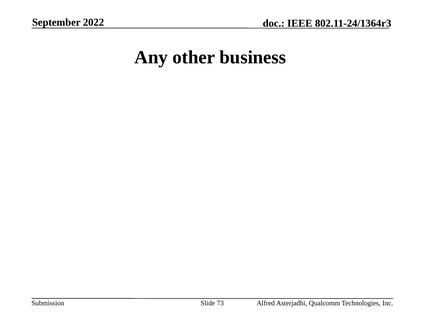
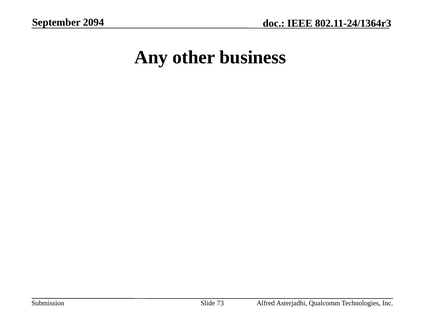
2022: 2022 -> 2094 (93, 22)
